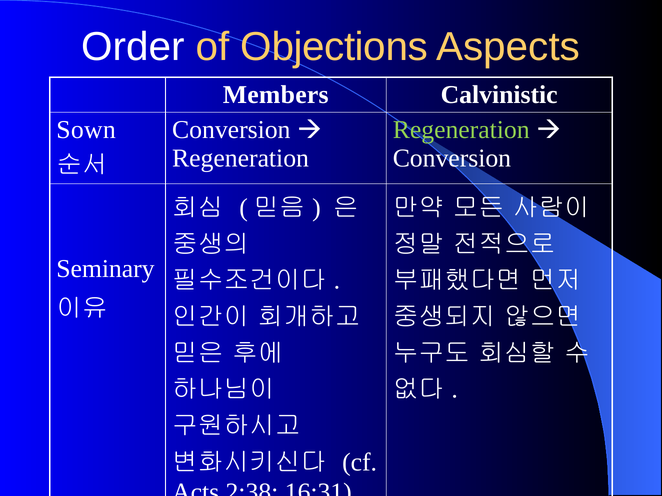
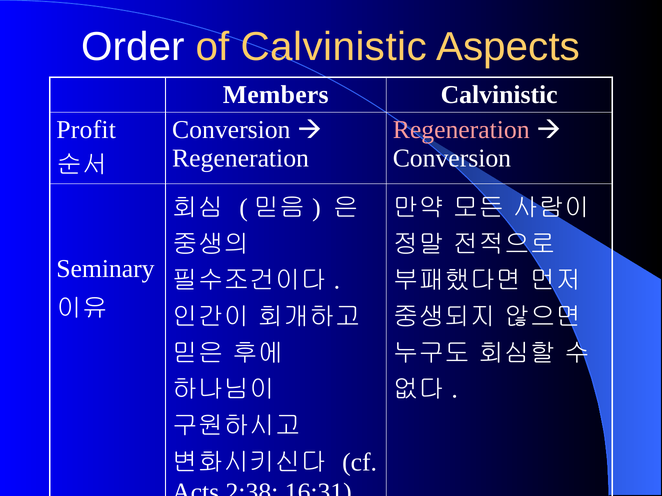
of Objections: Objections -> Calvinistic (334, 47)
Sown: Sown -> Profit (86, 130)
Regeneration colour: light green -> pink (461, 130)
